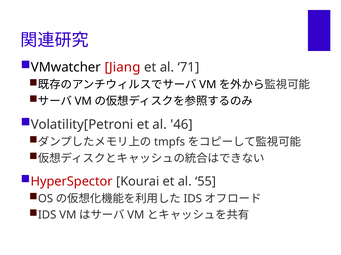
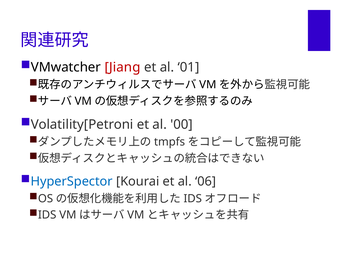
71: 71 -> 01 (189, 67)
46: 46 -> 00 (182, 125)
HyperSpector colour: red -> blue (72, 182)
55: 55 -> 06 (206, 182)
